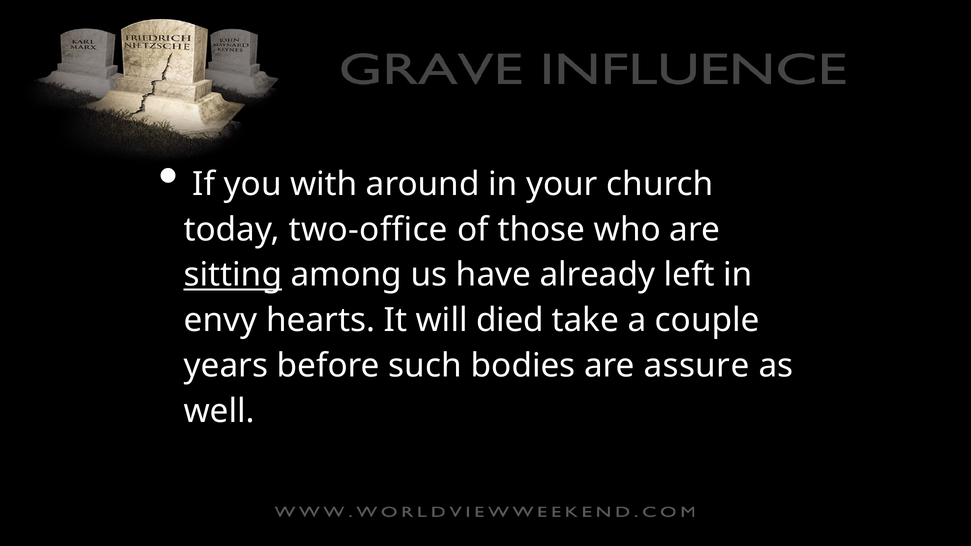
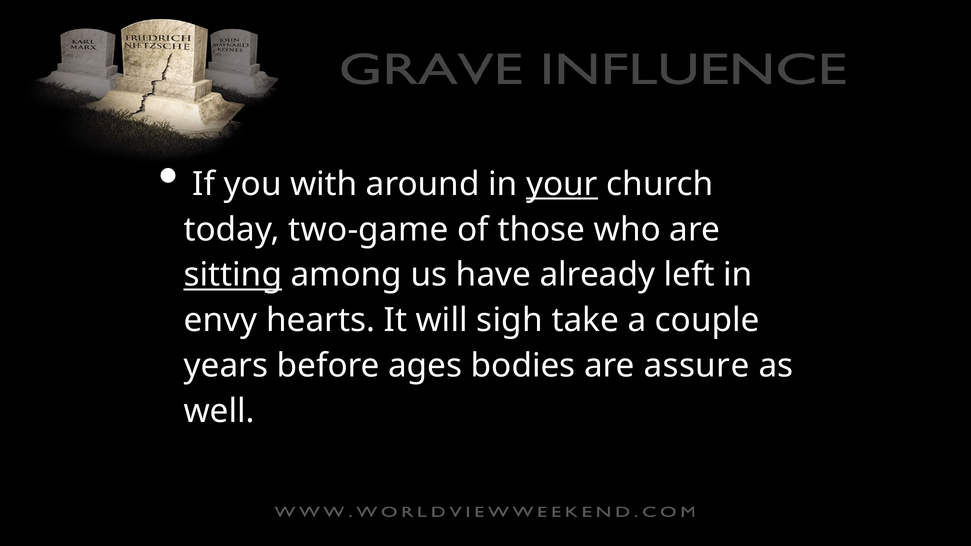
your underline: none -> present (562, 184)
two-office: two-office -> two-game (368, 230)
died: died -> sigh (510, 320)
such: such -> ages (425, 366)
